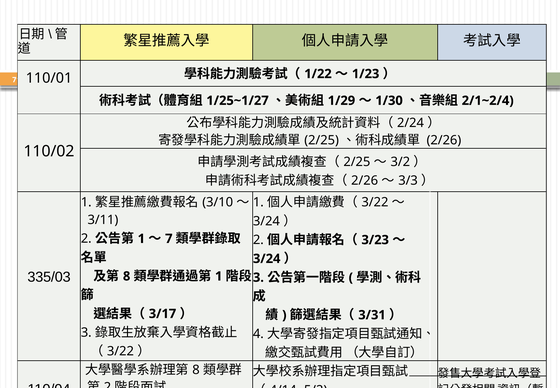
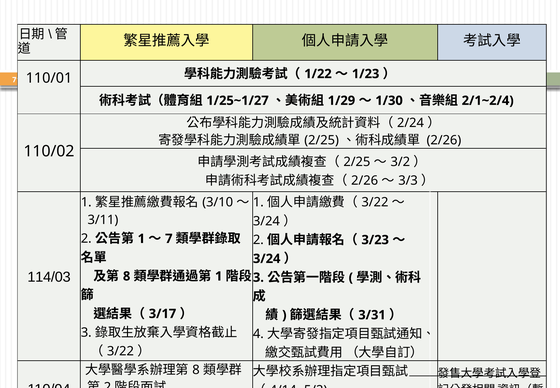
335/03: 335/03 -> 114/03 (49, 277)
